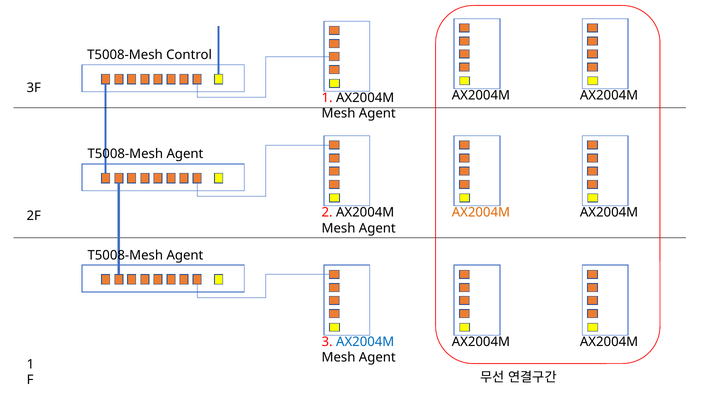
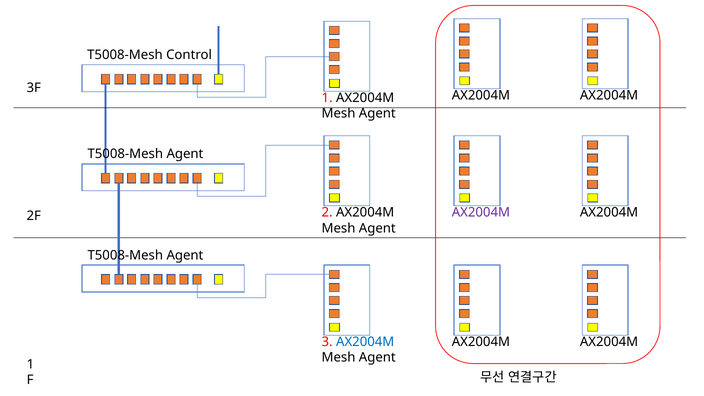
AX2004M colour: orange -> purple (481, 212)
